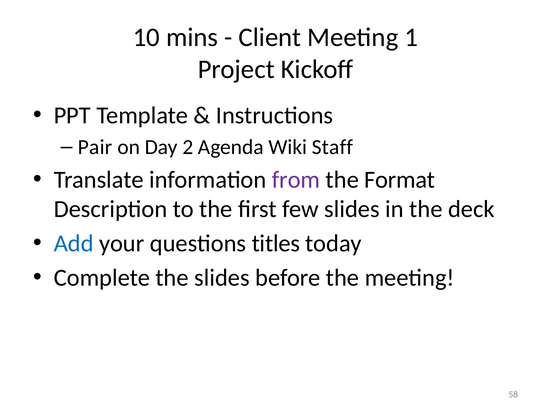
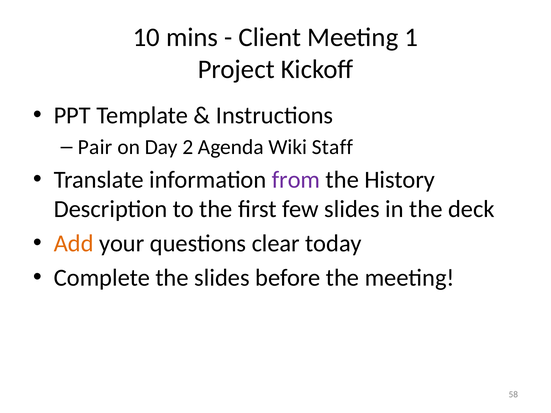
Format: Format -> History (400, 180)
Add colour: blue -> orange (74, 244)
titles: titles -> clear (276, 244)
